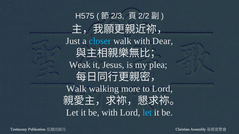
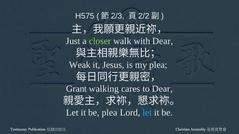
closer colour: light blue -> light green (100, 41)
Walk: Walk -> Grant (76, 89)
more: more -> cares (131, 89)
to Lord: Lord -> Dear (162, 89)
be with: with -> plea (110, 113)
